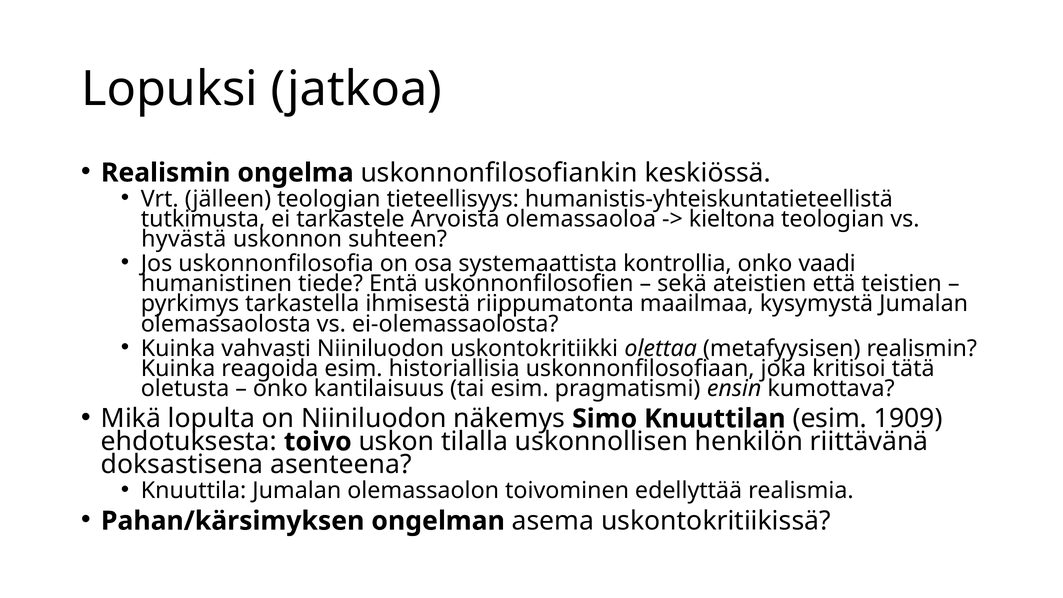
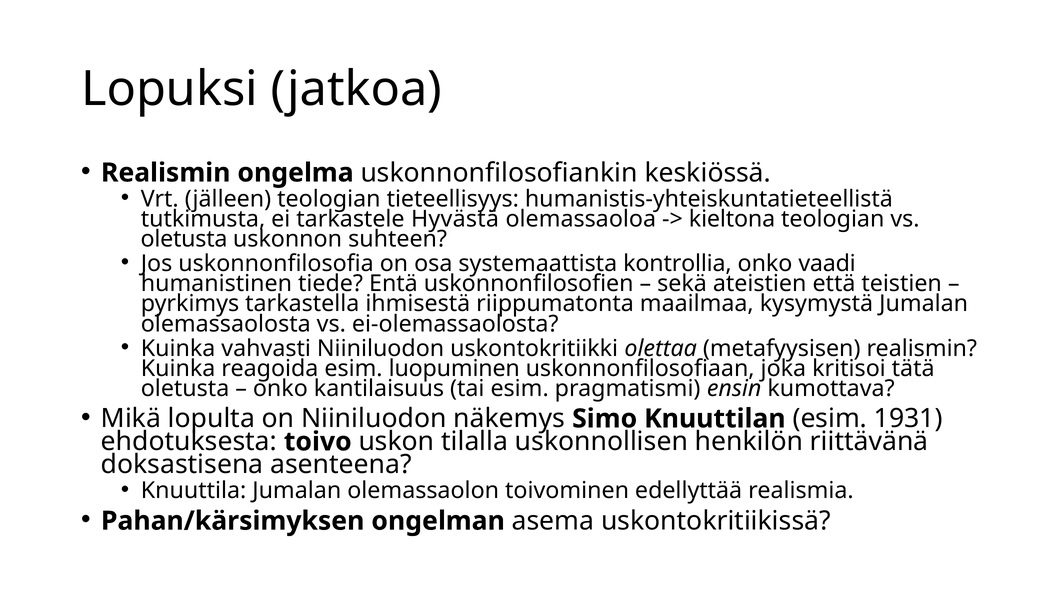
Arvoista: Arvoista -> Hyvästä (455, 219)
hyvästä: hyvästä -> oletusta (184, 239)
historiallisia: historiallisia -> luopuminen (454, 368)
1909: 1909 -> 1931 (908, 419)
